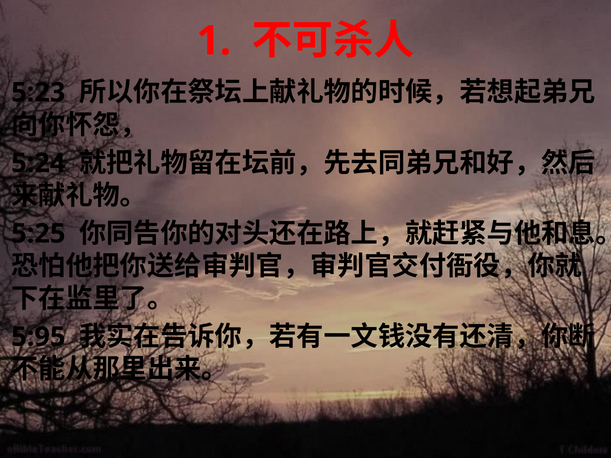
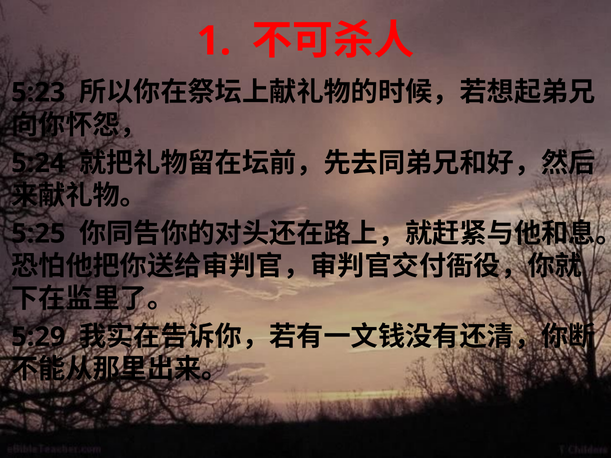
5:95: 5:95 -> 5:29 (38, 337)
